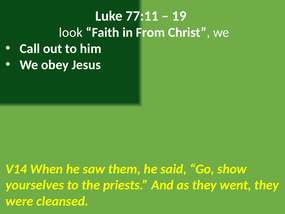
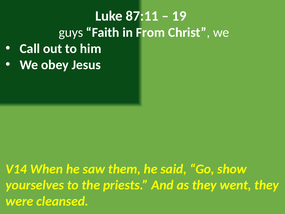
77:11: 77:11 -> 87:11 (142, 16)
look: look -> guys (71, 32)
